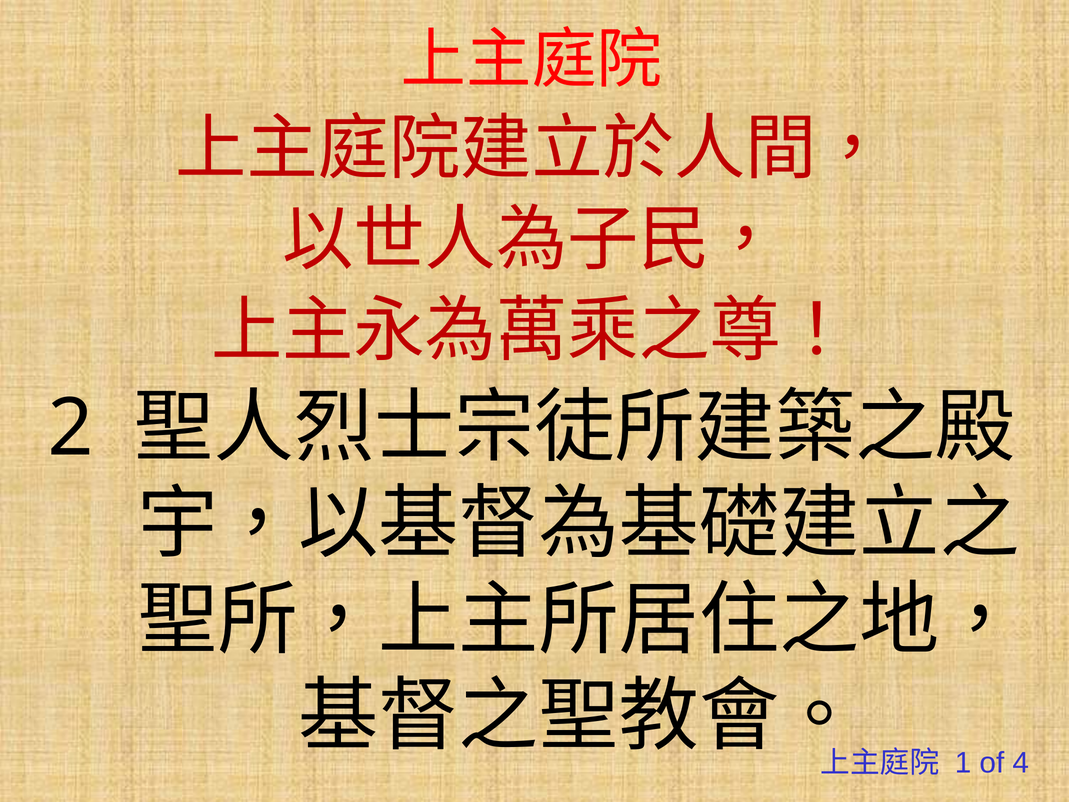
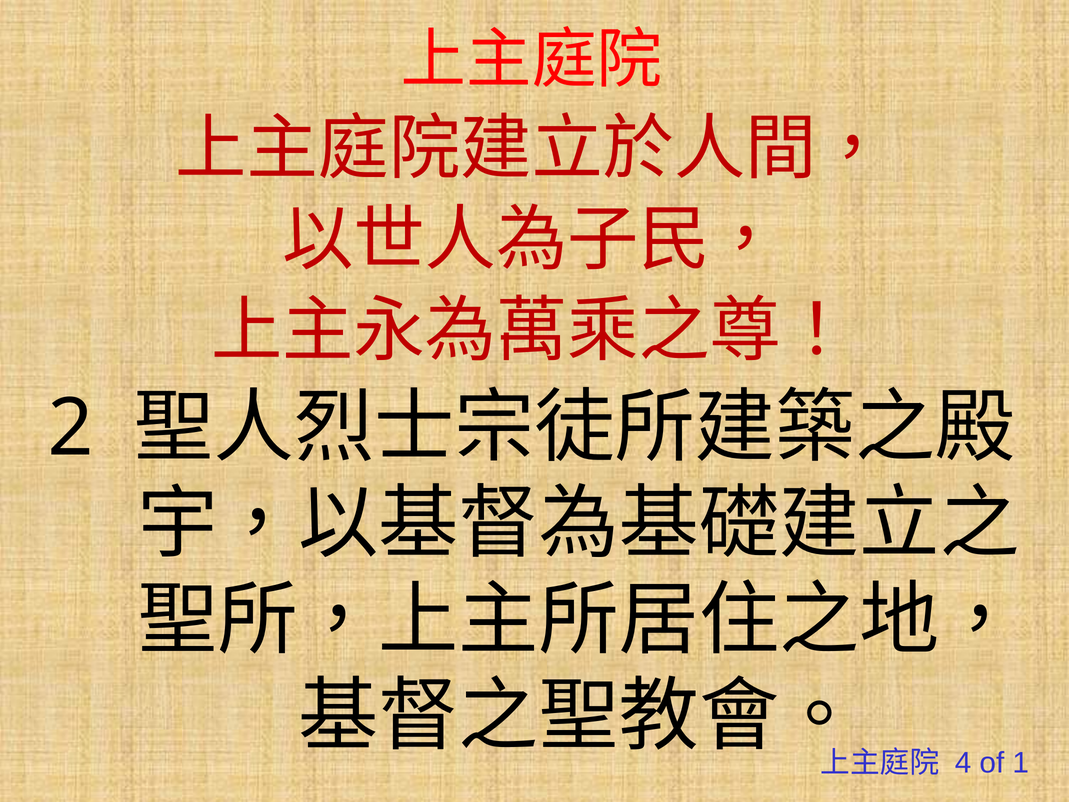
1: 1 -> 4 (963, 763)
4: 4 -> 1 (1021, 763)
